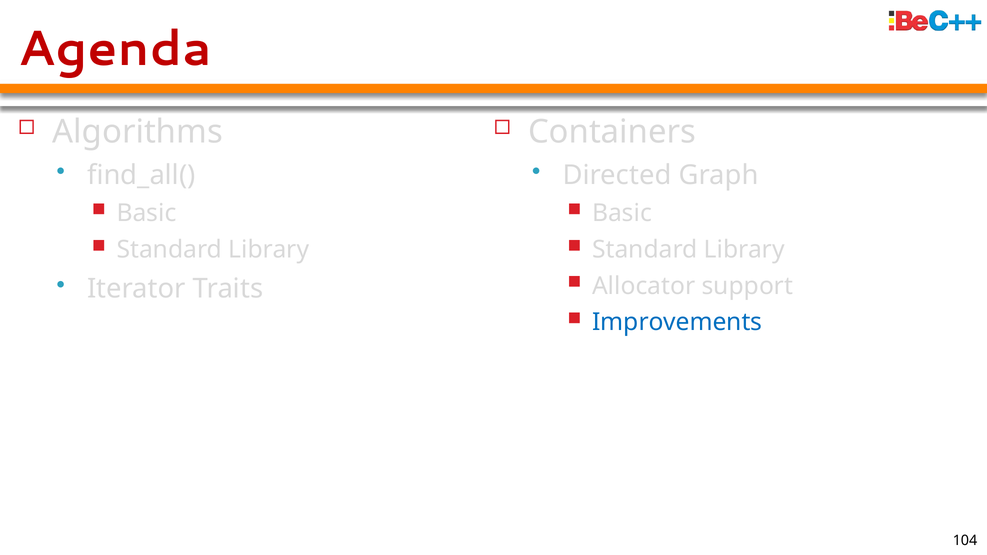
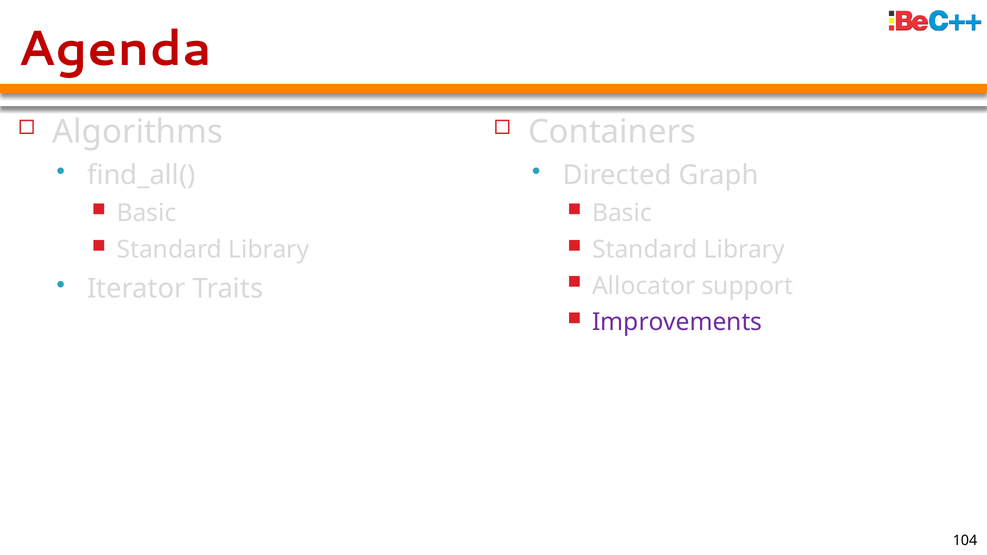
Improvements colour: blue -> purple (677, 322)
